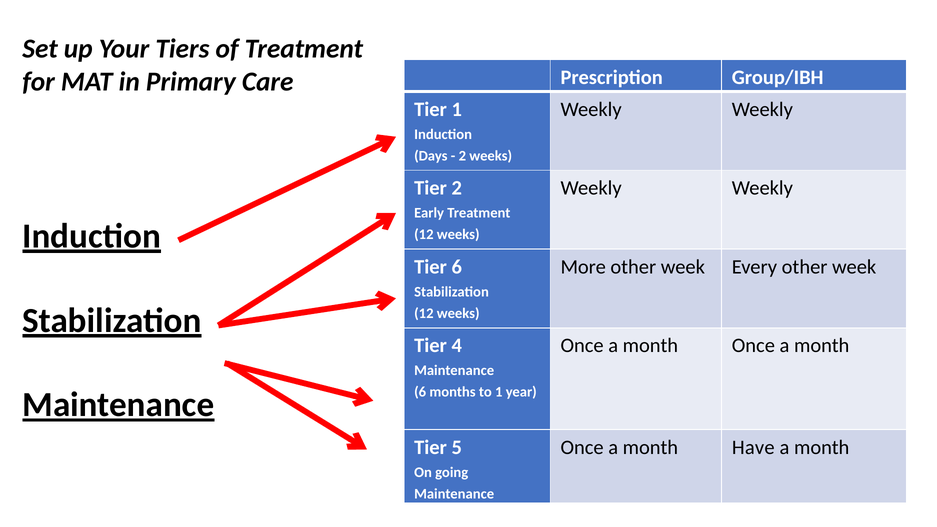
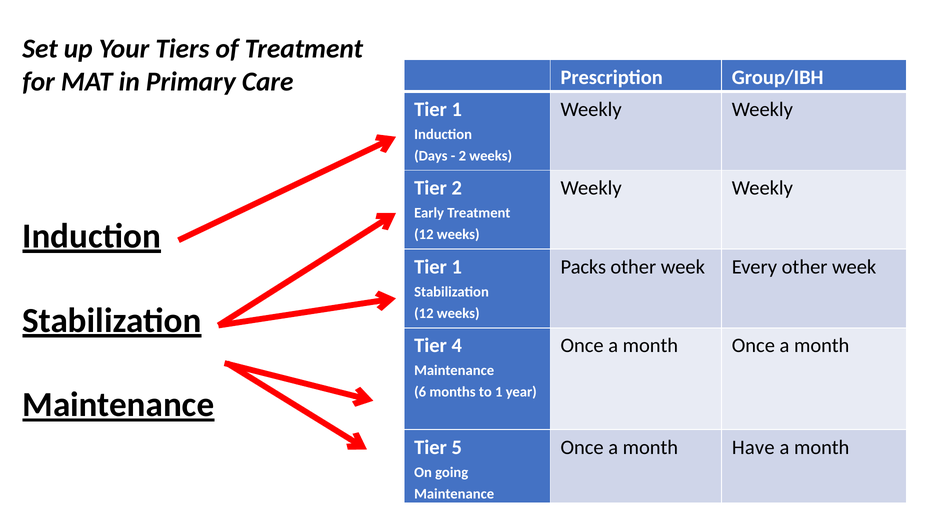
6: 6 -> 1 (457, 267)
More: More -> Packs (583, 267)
